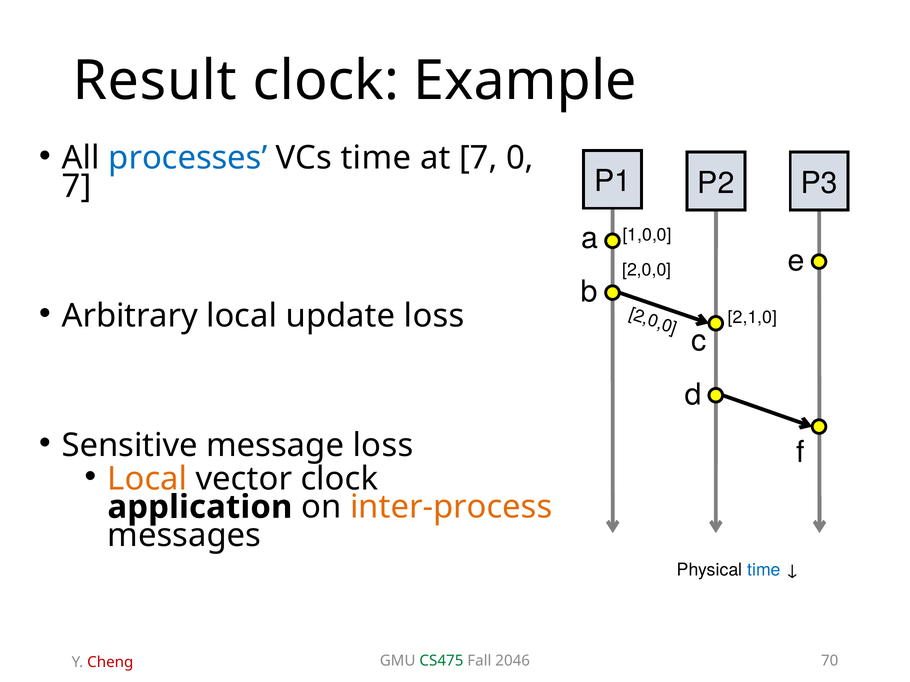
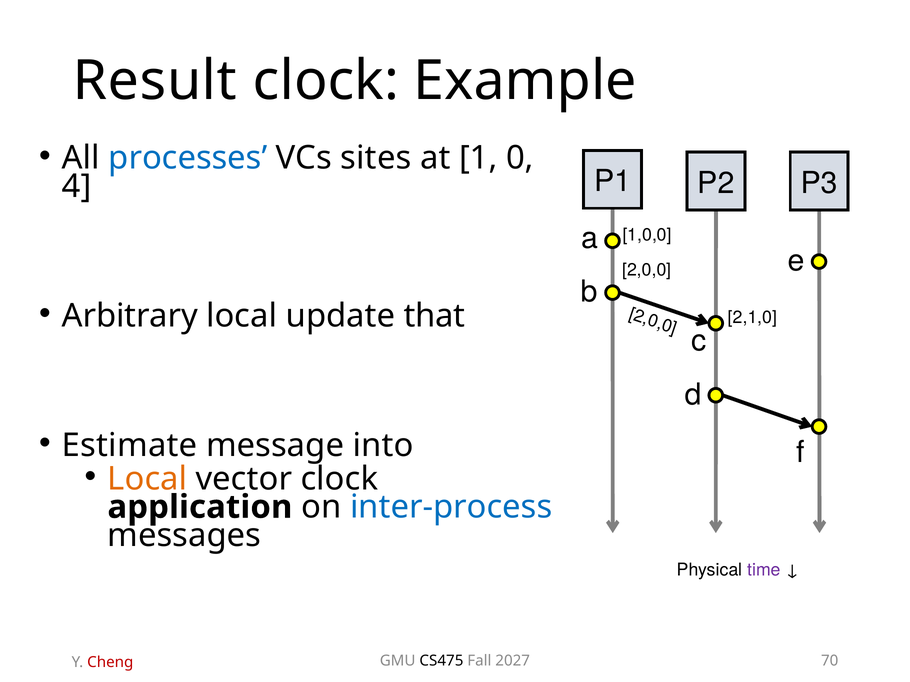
VCs time: time -> sites (376, 158)
at 7: 7 -> 1 (478, 158)
7: 7 -> 4 (77, 186)
update loss: loss -> that (435, 316)
Sensitive: Sensitive -> Estimate (130, 446)
message loss: loss -> into (383, 446)
inter-process colour: orange -> blue (451, 507)
time colour: blue -> purple (764, 570)
CS475 colour: green -> black (441, 661)
2046: 2046 -> 2027 (513, 661)
